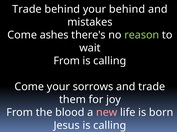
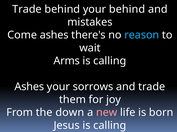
reason colour: light green -> light blue (142, 35)
From: From -> Arms (67, 61)
Come: Come -> Ashes (29, 87)
blood: blood -> down (70, 113)
